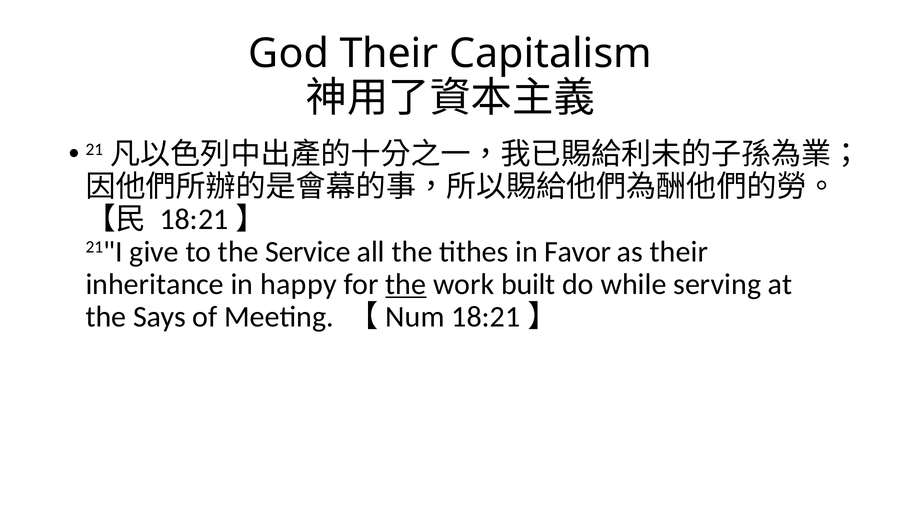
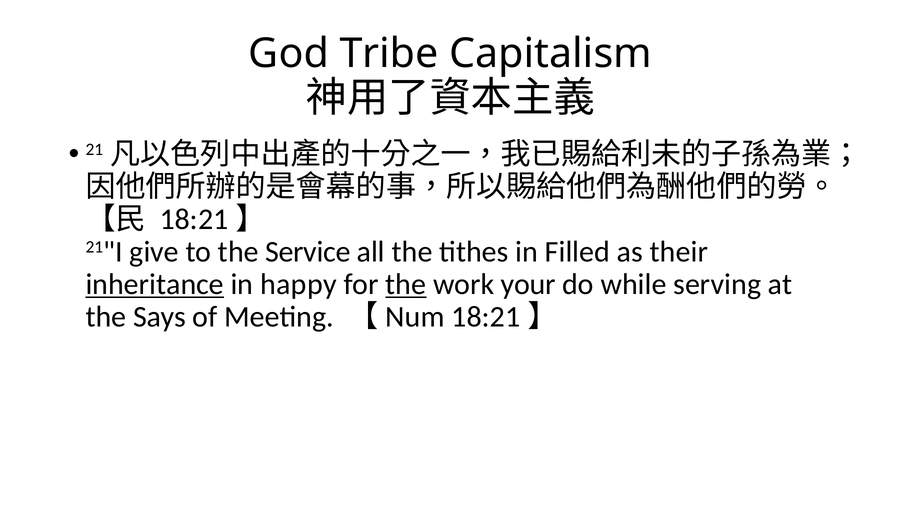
God Their: Their -> Tribe (389, 53)
Favor: Favor -> Filled (577, 252)
inheritance underline: none -> present (155, 284)
built: built -> your (528, 284)
